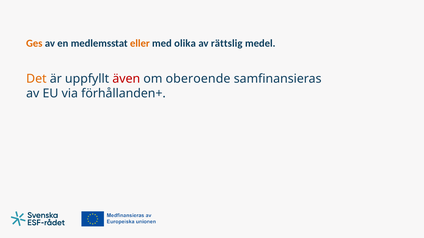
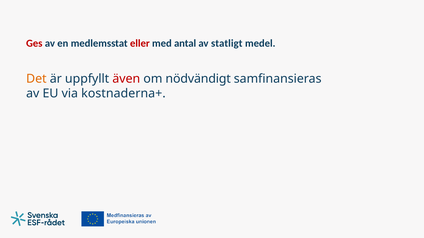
Ges colour: orange -> red (34, 43)
eller colour: orange -> red (140, 43)
olika: olika -> antal (185, 43)
rättslig: rättslig -> statligt (227, 43)
oberoende: oberoende -> nödvändigt (198, 79)
förhållanden+: förhållanden+ -> kostnaderna+ (123, 94)
